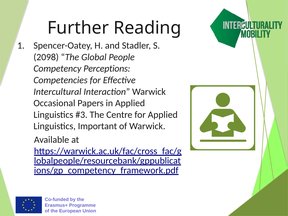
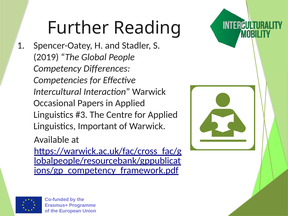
2098: 2098 -> 2019 (46, 57)
Perceptions: Perceptions -> Differences (107, 69)
